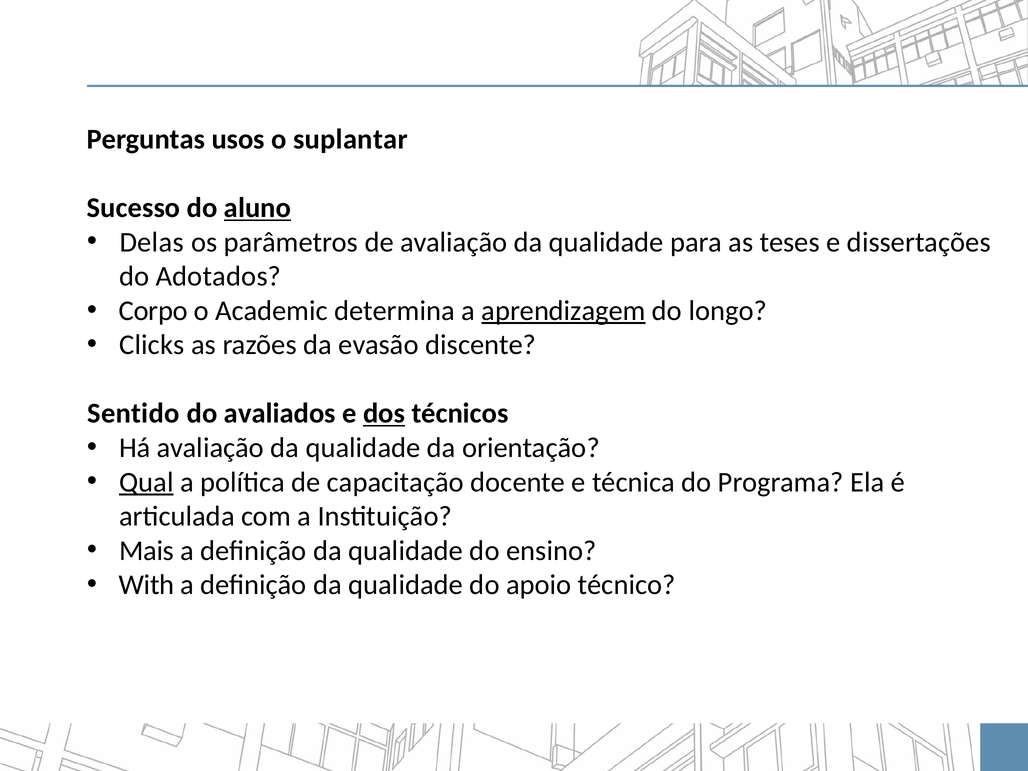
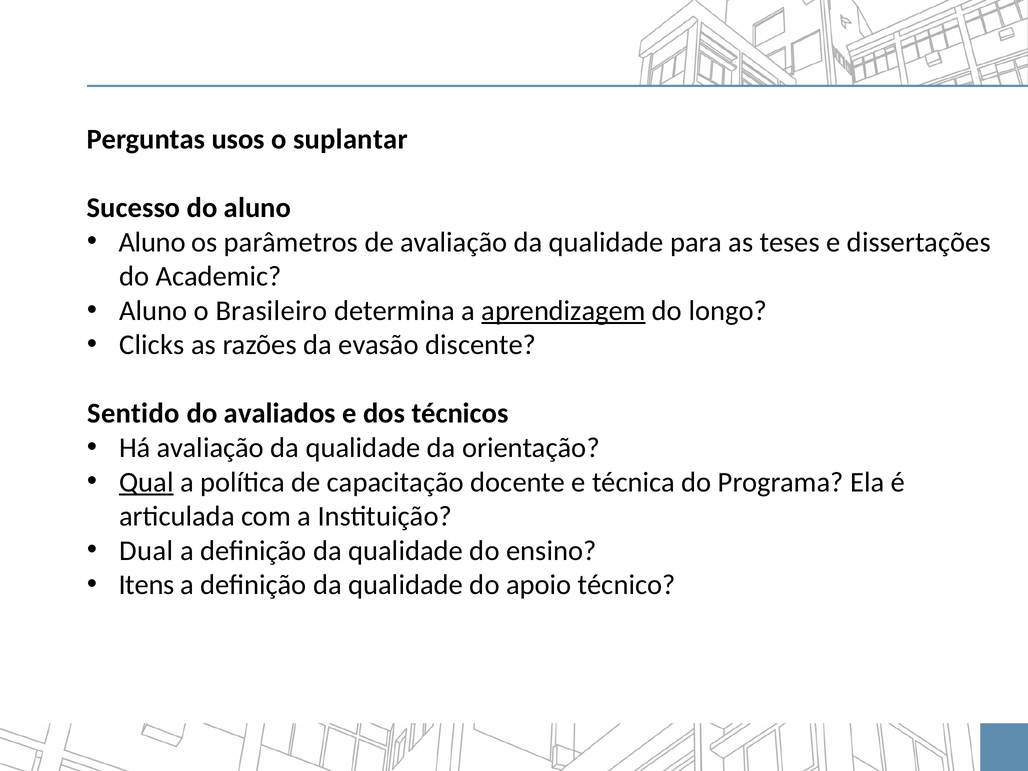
aluno underline: present -> none (258, 208)
Delas: Delas -> Aluno (152, 242)
Adotados: Adotados -> Academic (218, 276)
Corpo: Corpo -> Aluno (153, 311)
Academic: Academic -> Brasileiro (271, 311)
dos underline: present -> none (384, 414)
Mais: Mais -> Dual (146, 551)
With: With -> Itens (147, 585)
